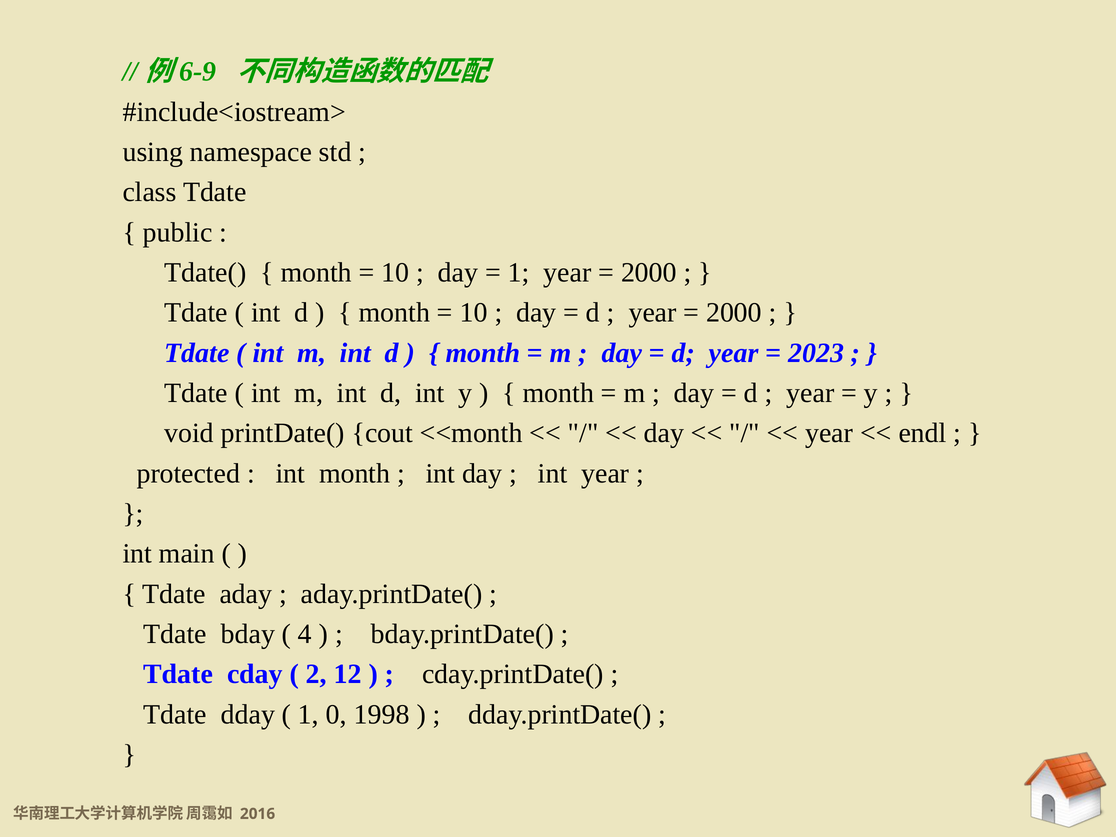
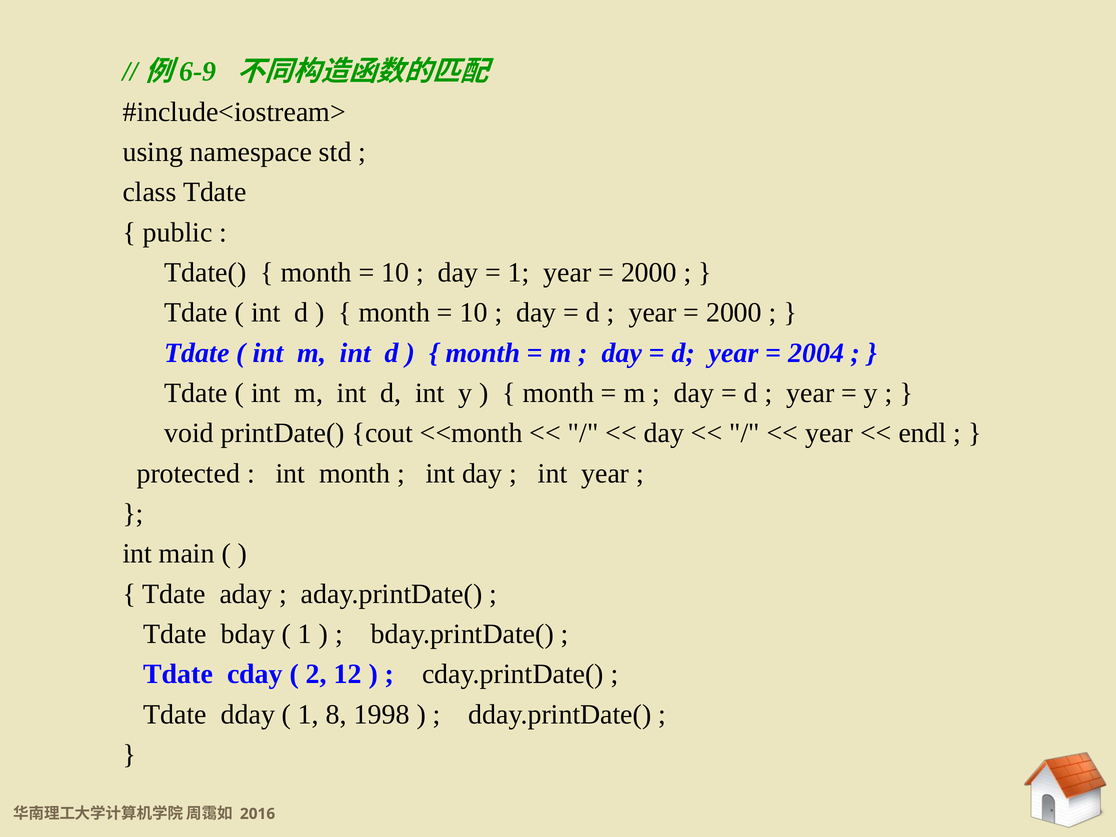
2023: 2023 -> 2004 (816, 353)
4: 4 -> 1 (305, 634)
0: 0 -> 8 (336, 714)
